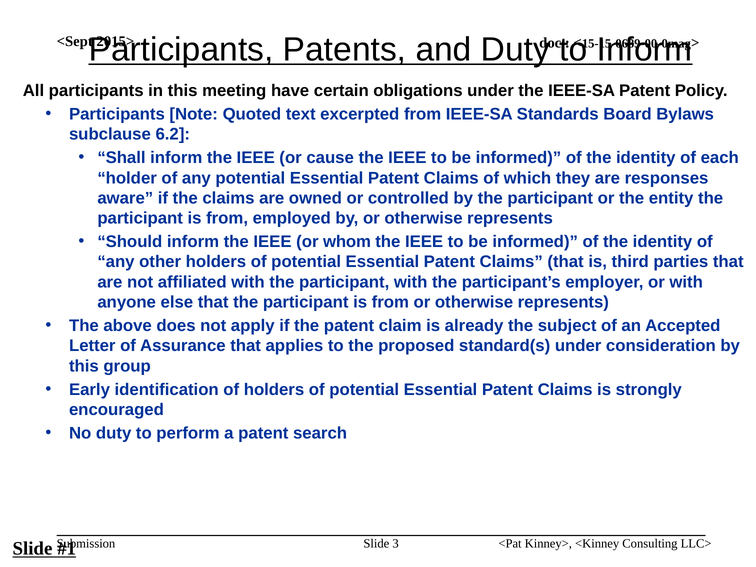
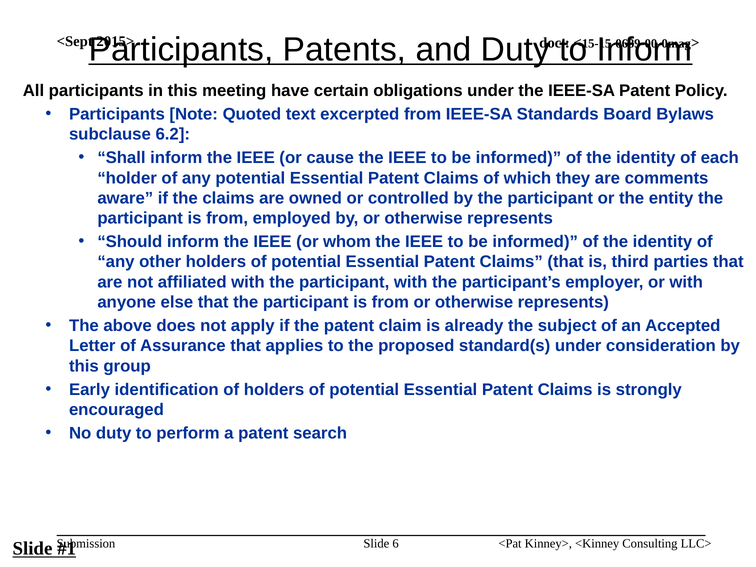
responses: responses -> comments (667, 178)
3: 3 -> 6 (396, 544)
